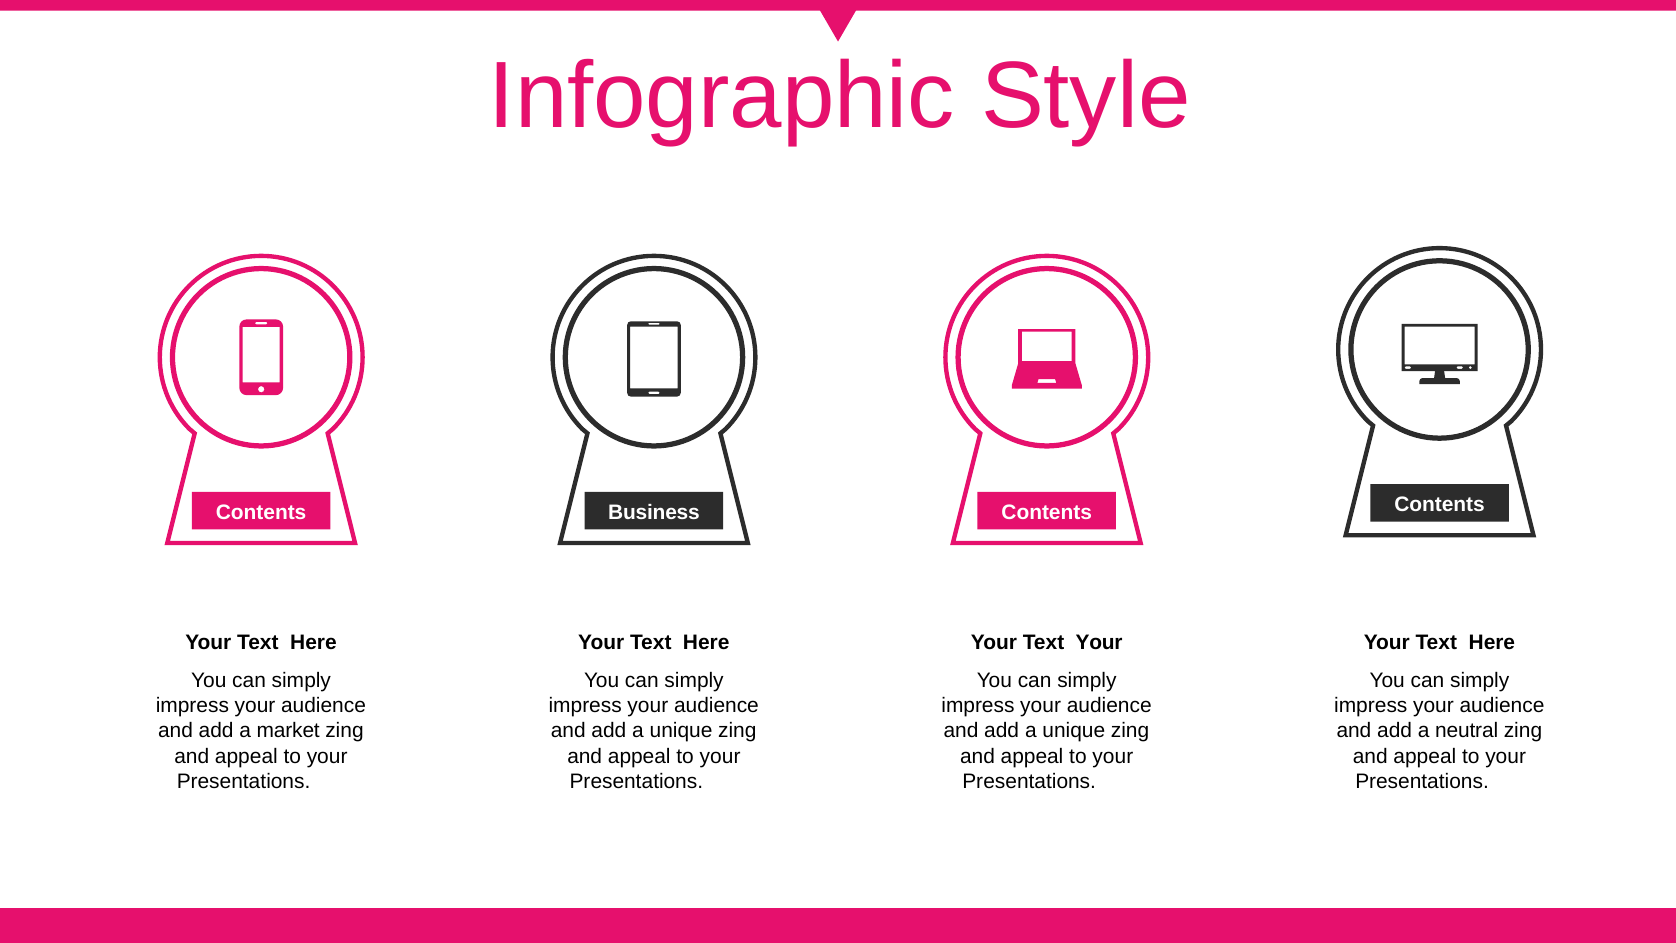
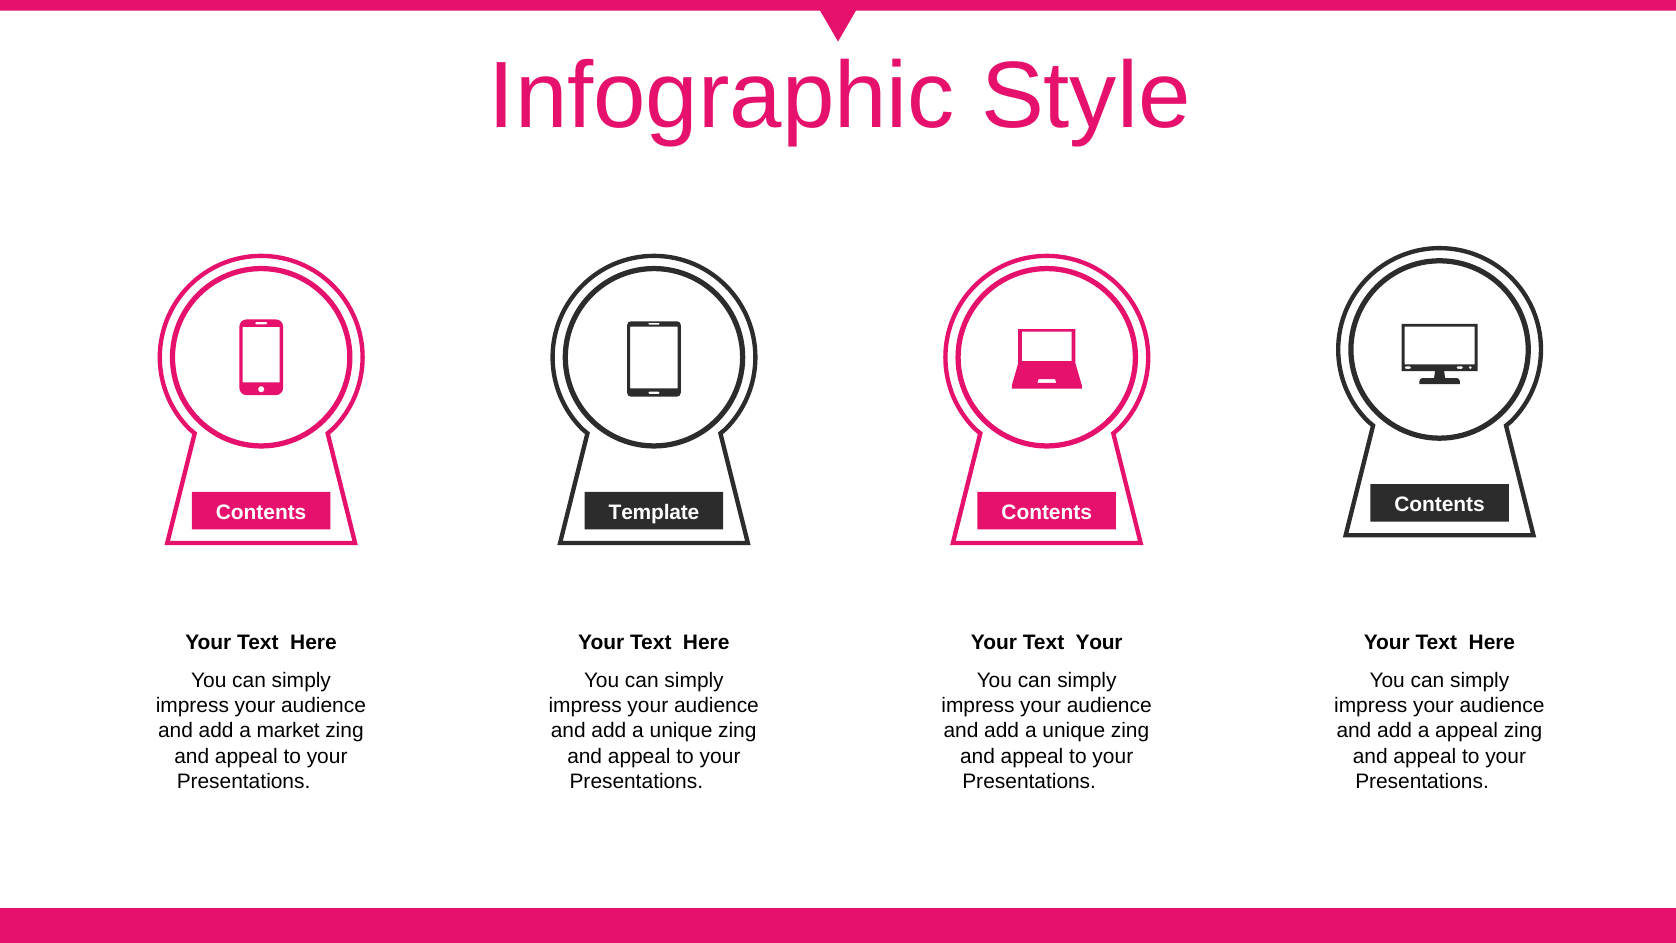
Business: Business -> Template (654, 512)
a neutral: neutral -> appeal (1467, 731)
